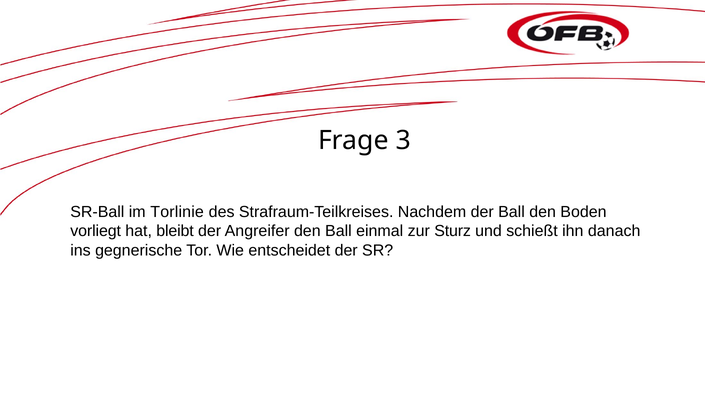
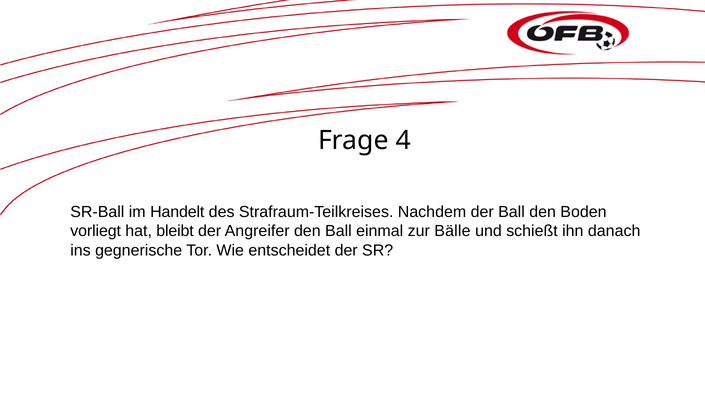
3: 3 -> 4 (403, 140)
Torlinie: Torlinie -> Handelt (177, 212)
Sturz: Sturz -> Bälle (452, 231)
